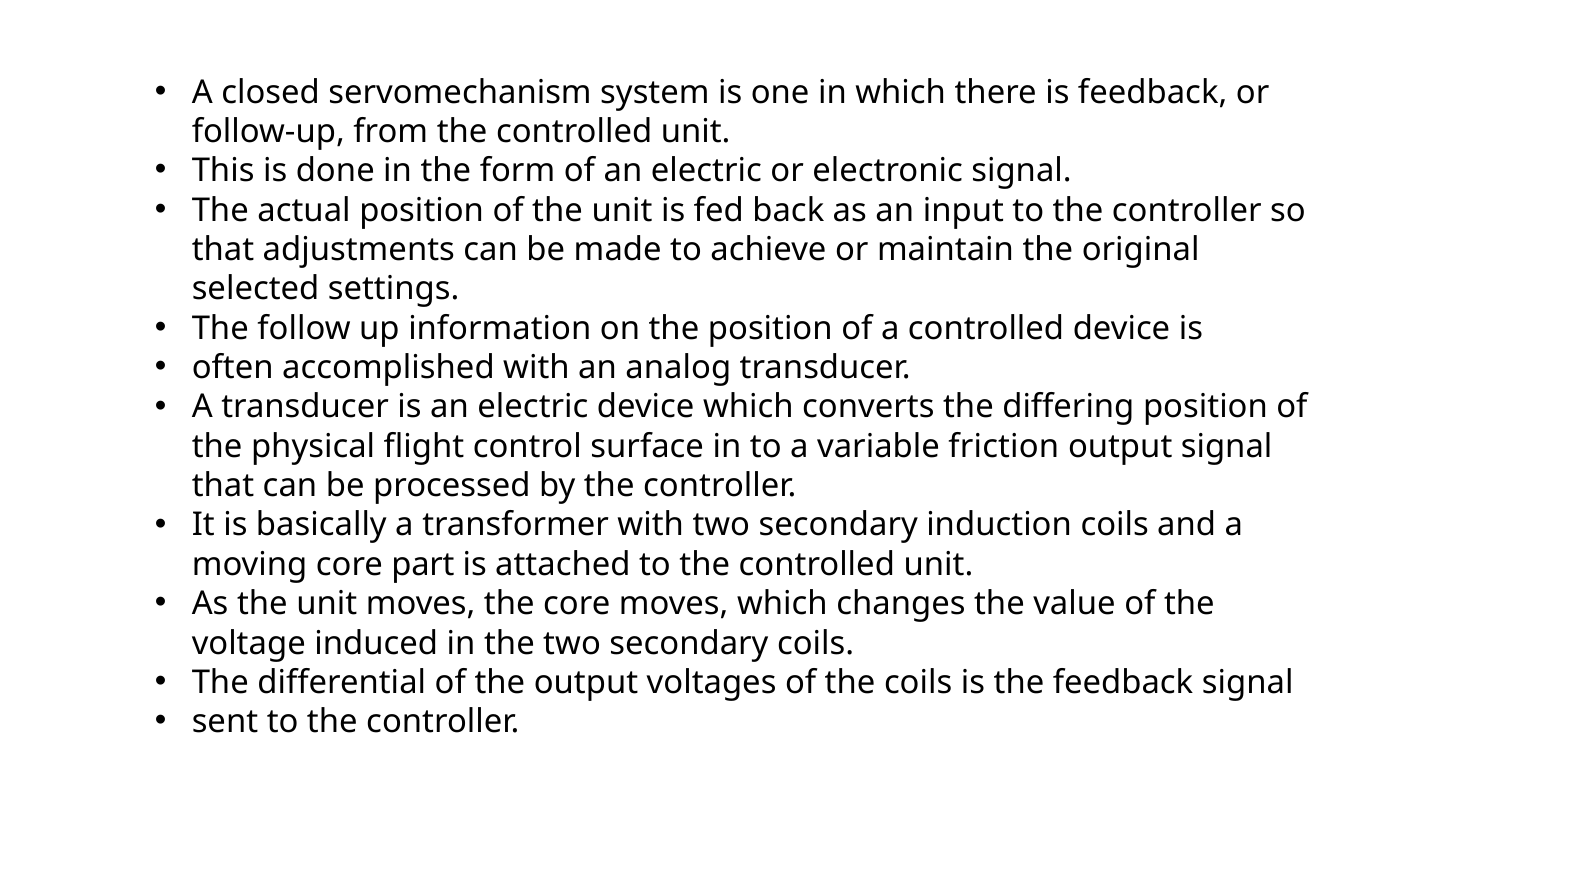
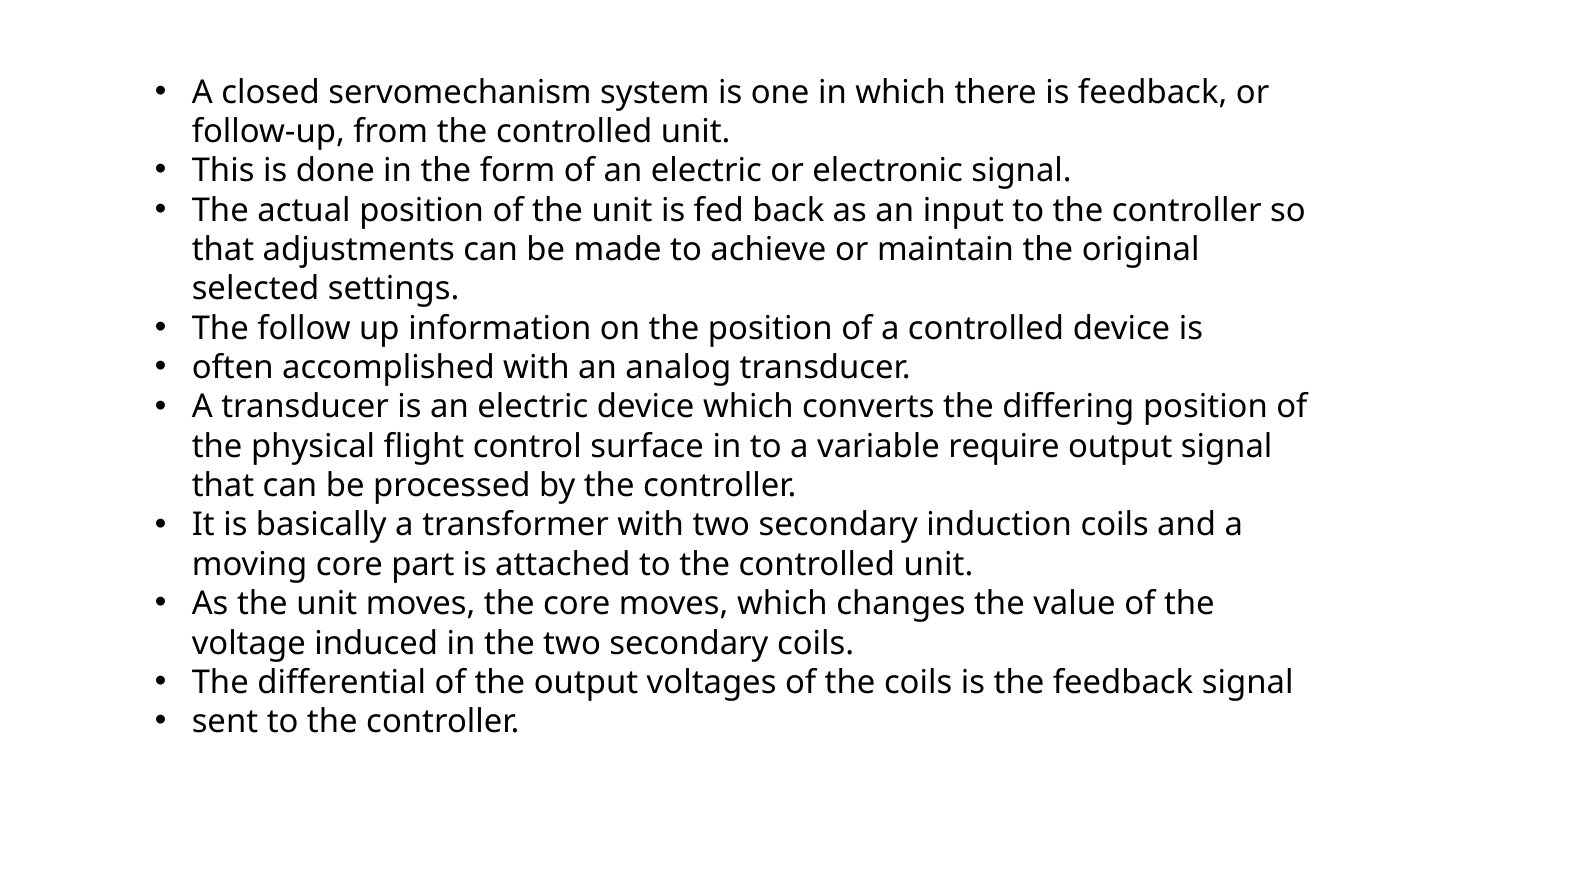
friction: friction -> require (1004, 447)
